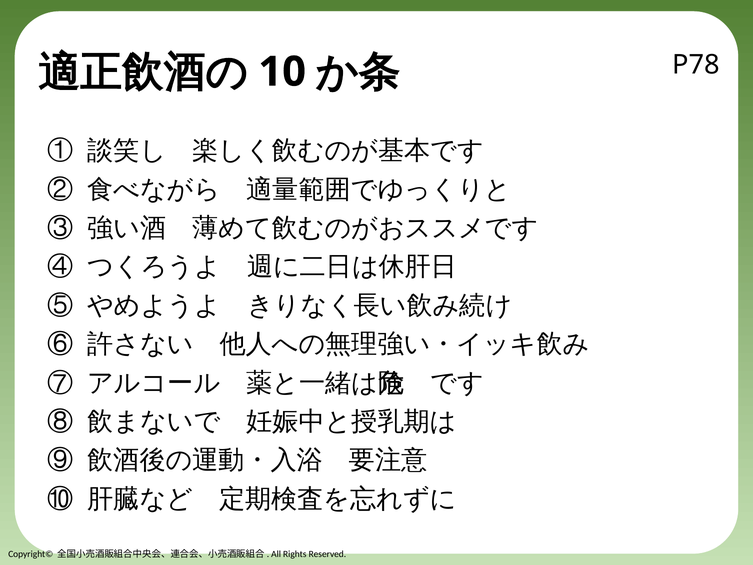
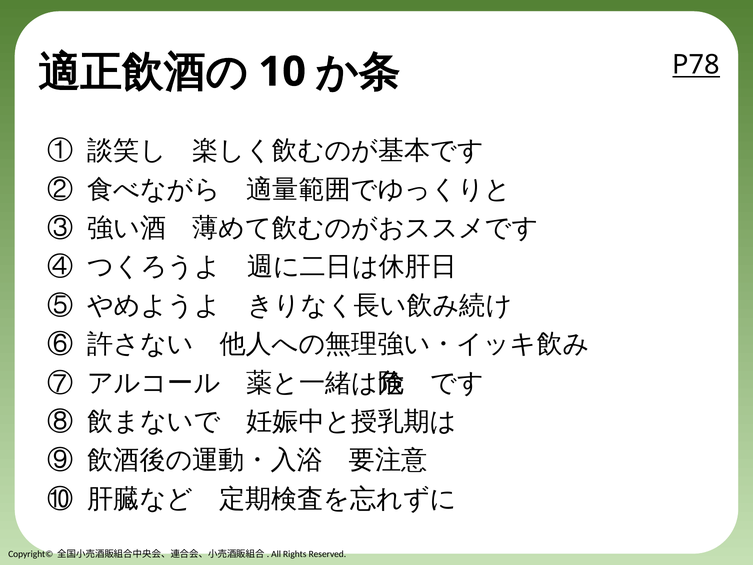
P78 underline: none -> present (696, 65)
